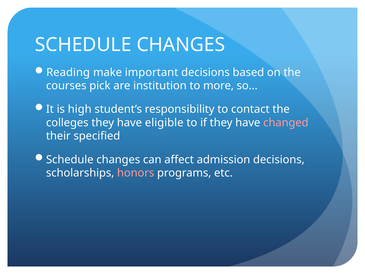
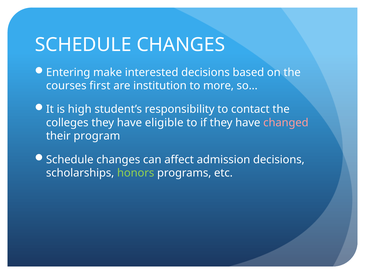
Reading: Reading -> Entering (68, 72)
important: important -> interested (152, 72)
pick: pick -> first (100, 86)
specified: specified -> program (97, 136)
honors colour: pink -> light green (136, 173)
